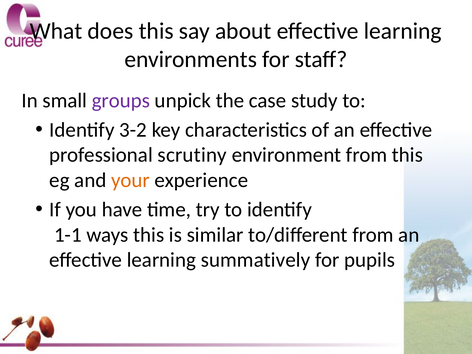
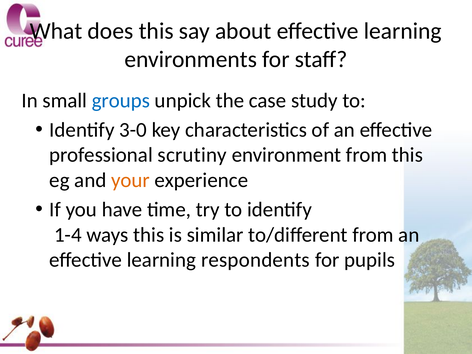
groups colour: purple -> blue (121, 100)
3-2: 3-2 -> 3-0 (133, 130)
1-1: 1-1 -> 1-4 (68, 235)
summatively: summatively -> respondents (255, 260)
